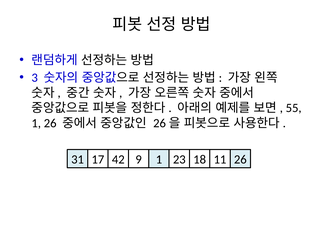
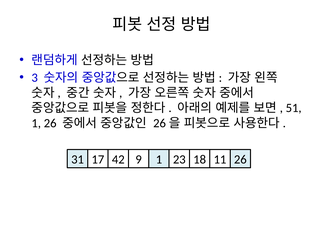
55: 55 -> 51 (294, 108)
